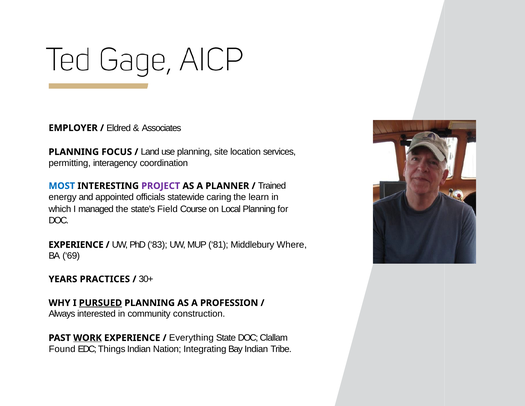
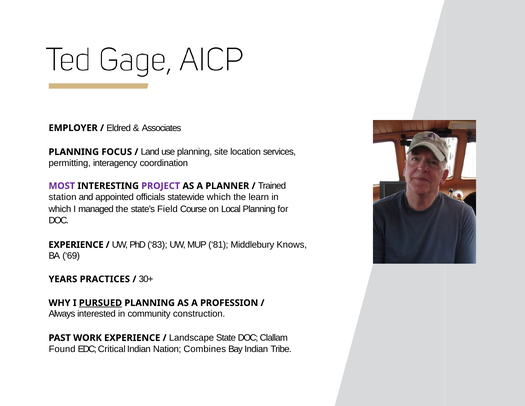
MOST colour: blue -> purple (62, 186)
energy: energy -> station (63, 197)
statewide caring: caring -> which (219, 197)
Where: Where -> Knows (292, 245)
WORK underline: present -> none (87, 338)
Everything: Everything -> Landscape (191, 338)
Things: Things -> Critical (112, 349)
Integrating: Integrating -> Combines (205, 349)
